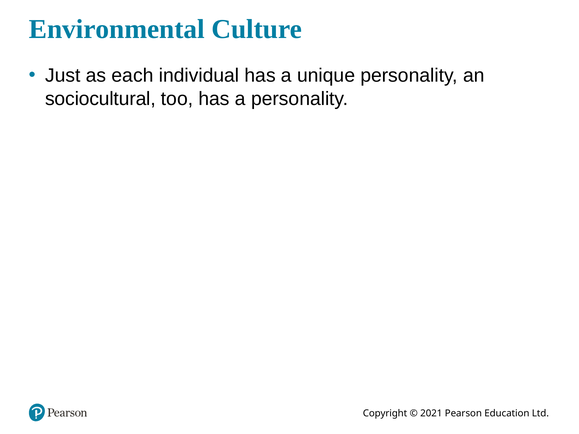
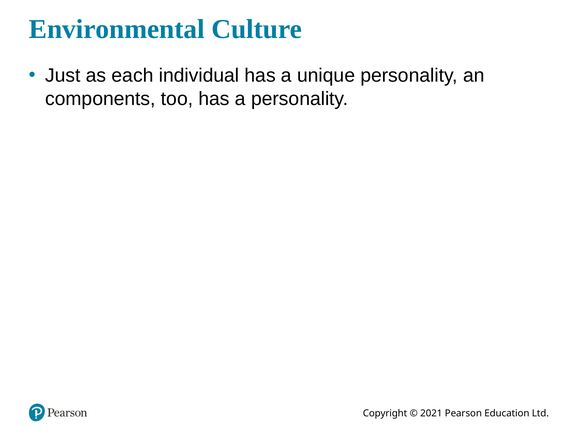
sociocultural: sociocultural -> components (100, 99)
